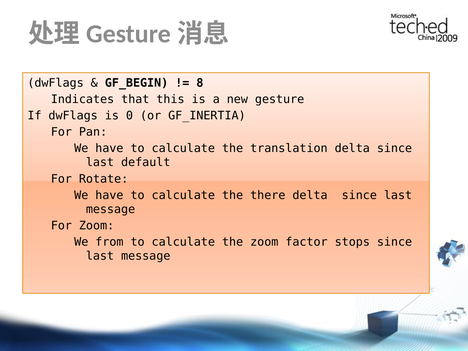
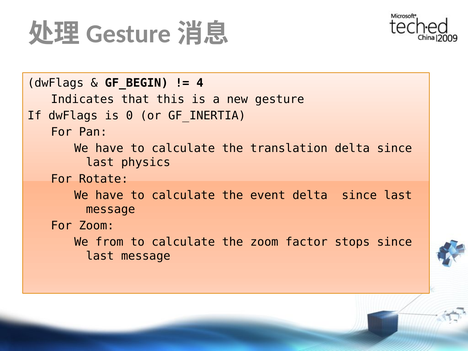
8: 8 -> 4 (200, 83)
default: default -> physics (146, 162)
there: there -> event (268, 195)
